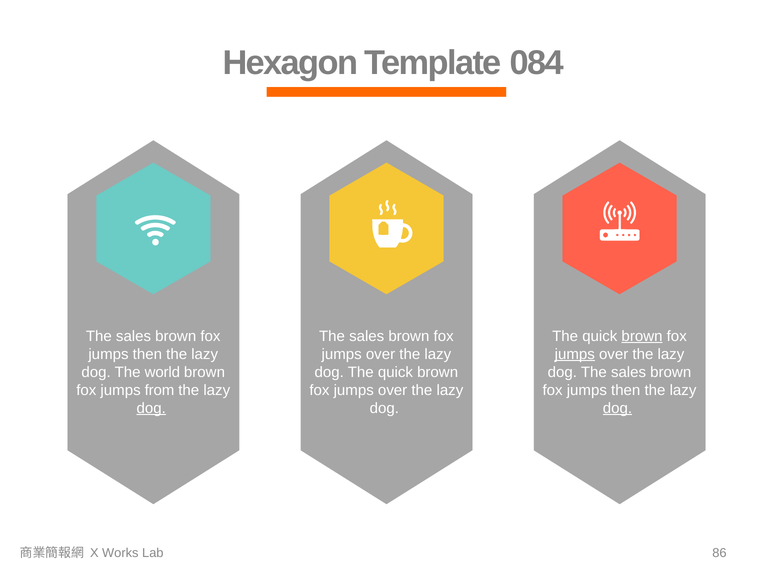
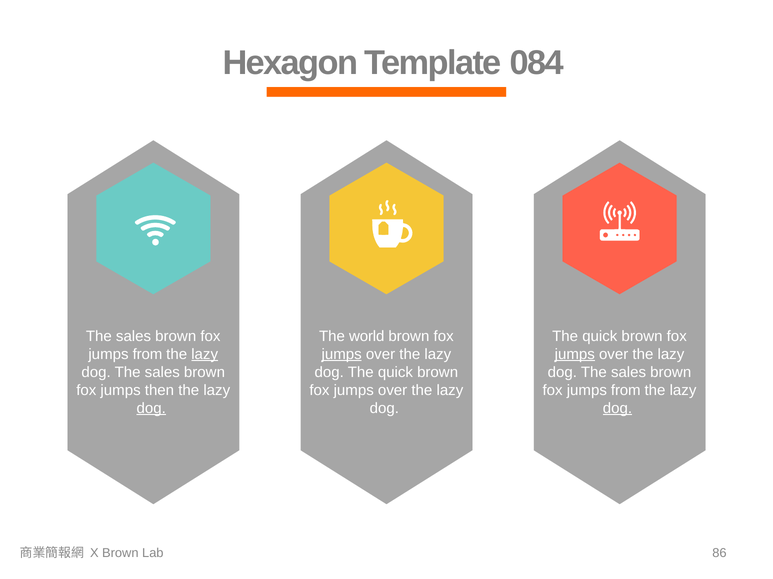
sales: sales -> world (367, 337)
brown underline: present -> none (642, 337)
then: then -> from (147, 355)
lazy underline: none -> present (205, 355)
jumps underline: none -> present (342, 355)
world: world -> sales (162, 373)
from: from -> then (159, 391)
then: then -> from (626, 391)
X Works: Works -> Brown (120, 554)
